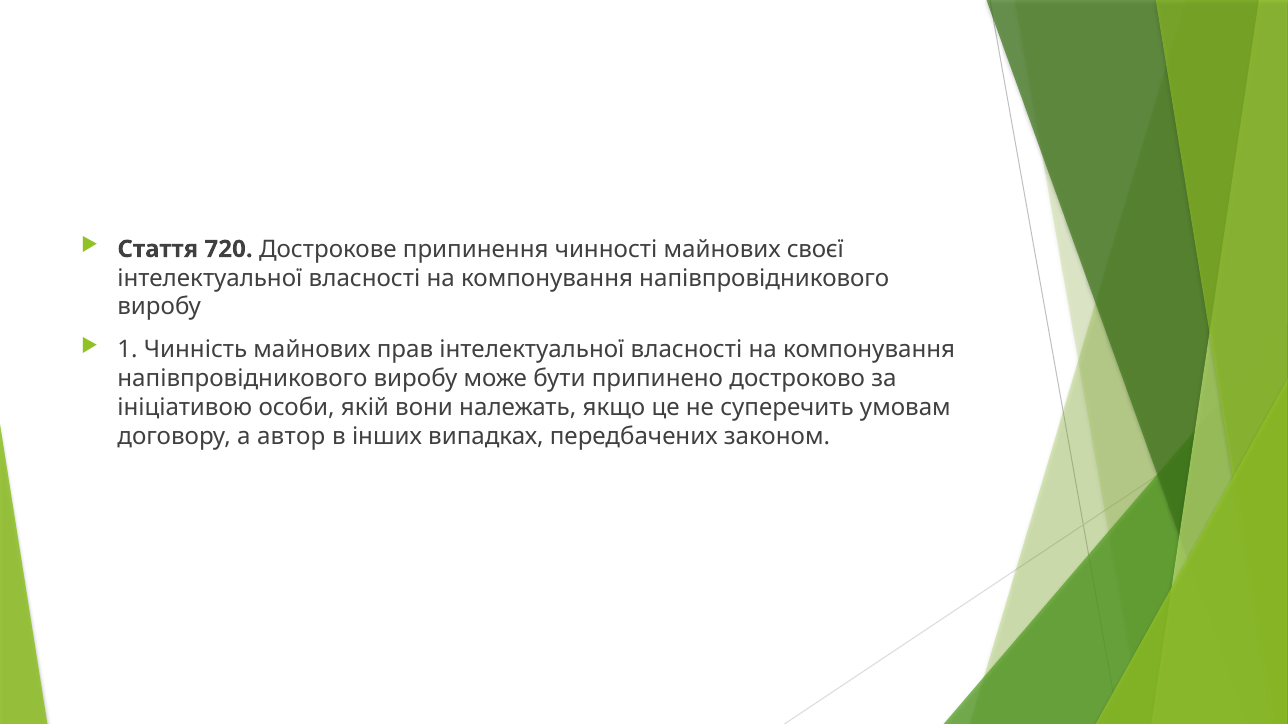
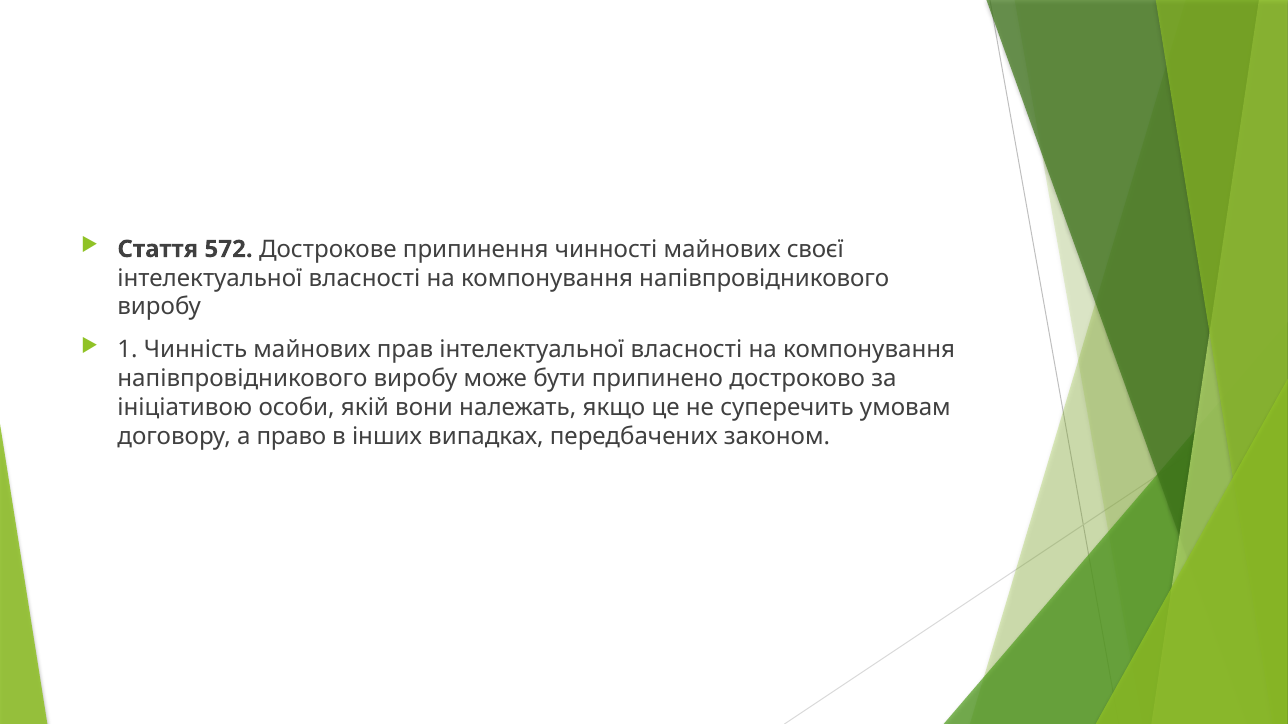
720: 720 -> 572 (229, 249)
автор: автор -> право (291, 437)
